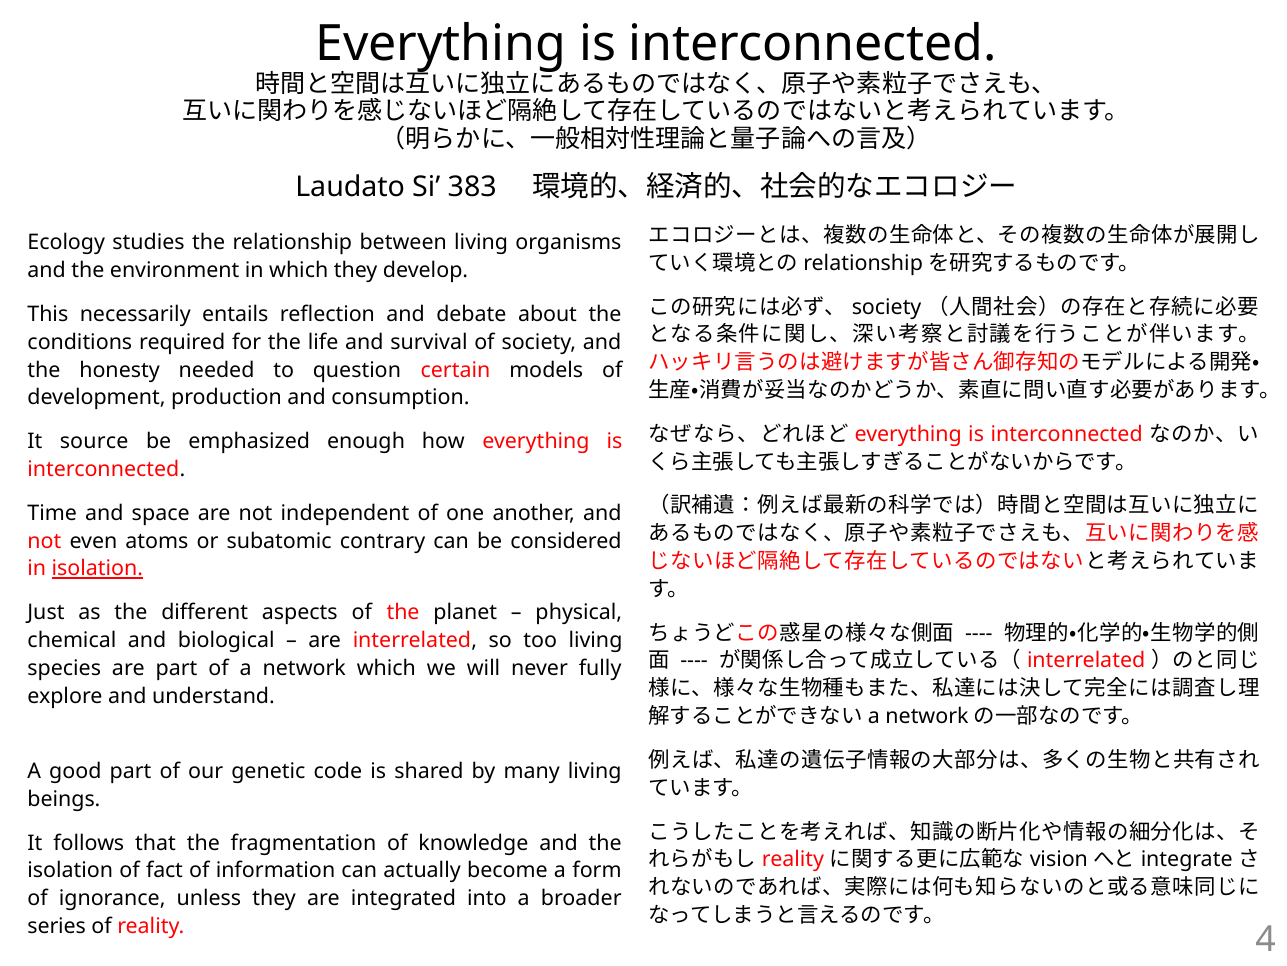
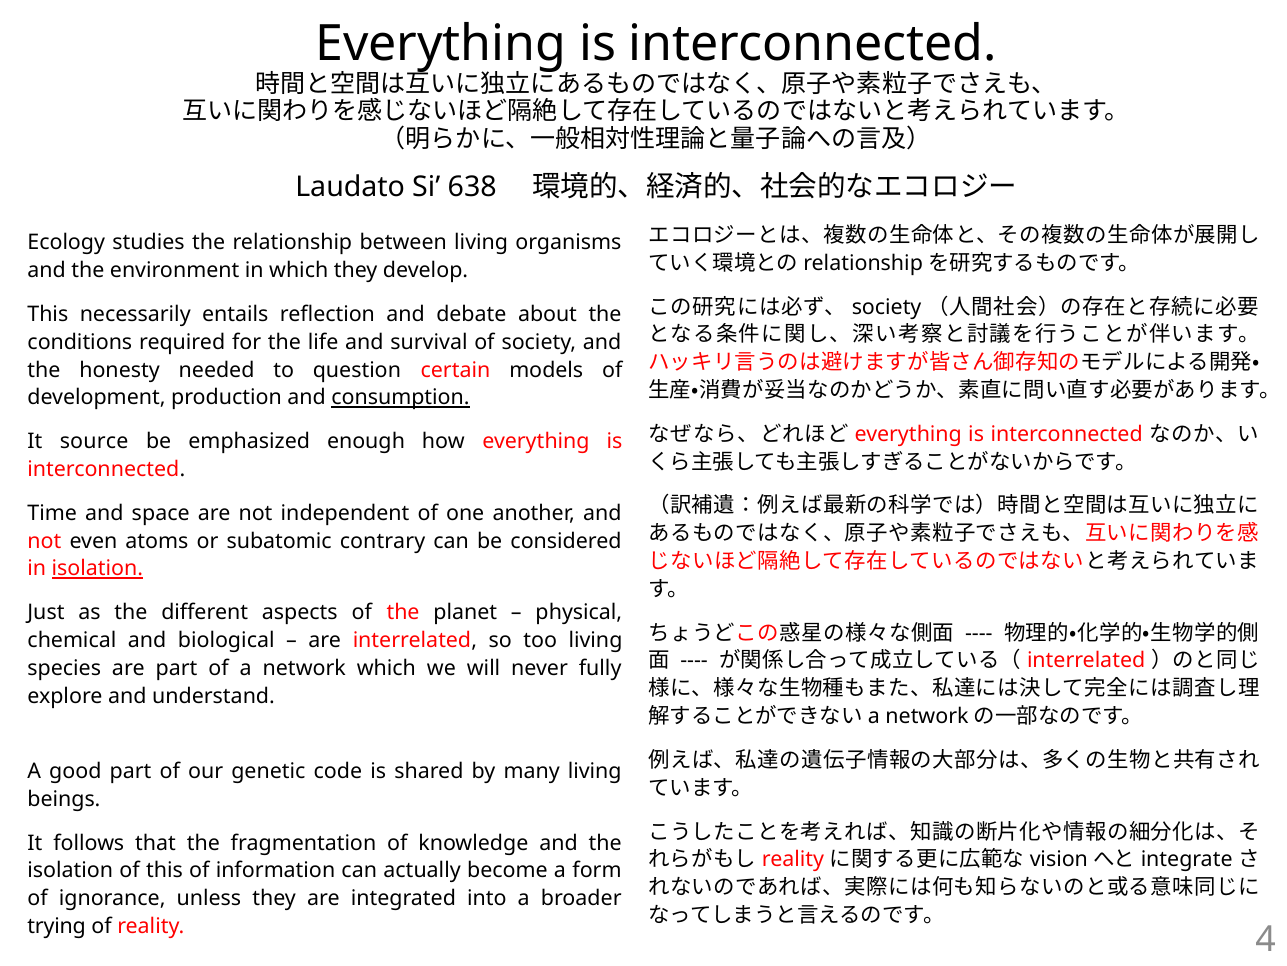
383: 383 -> 638 (472, 187)
consumption underline: none -> present (400, 397)
of fact: fact -> this (164, 870)
series: series -> trying (57, 926)
